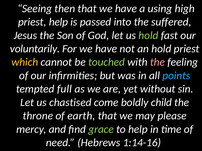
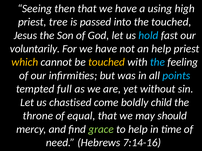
priest help: help -> tree (58, 22)
the suffered: suffered -> touched (171, 22)
hold colour: light green -> light blue (148, 35)
an hold: hold -> help (161, 49)
touched colour: light green -> yellow (107, 62)
the colour: pink -> light blue (157, 62)
earth: earth -> equal (81, 116)
please: please -> should (172, 116)
1:14-16: 1:14-16 -> 7:14-16 (142, 143)
